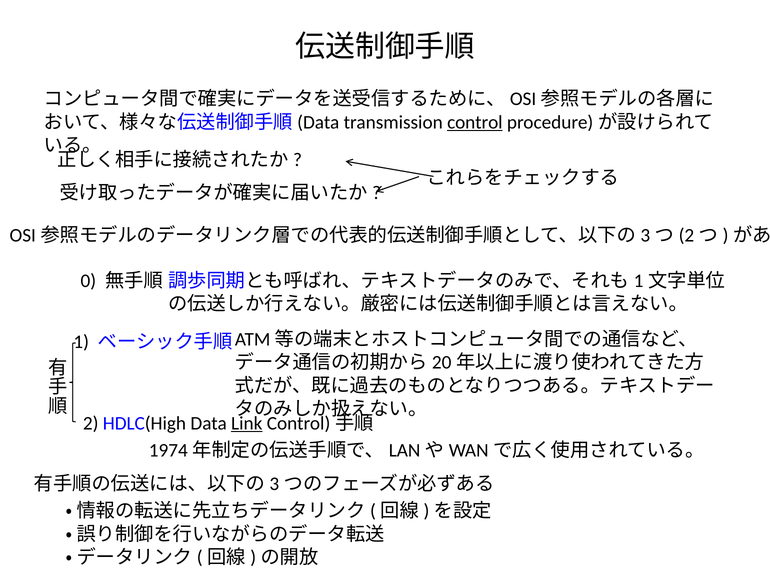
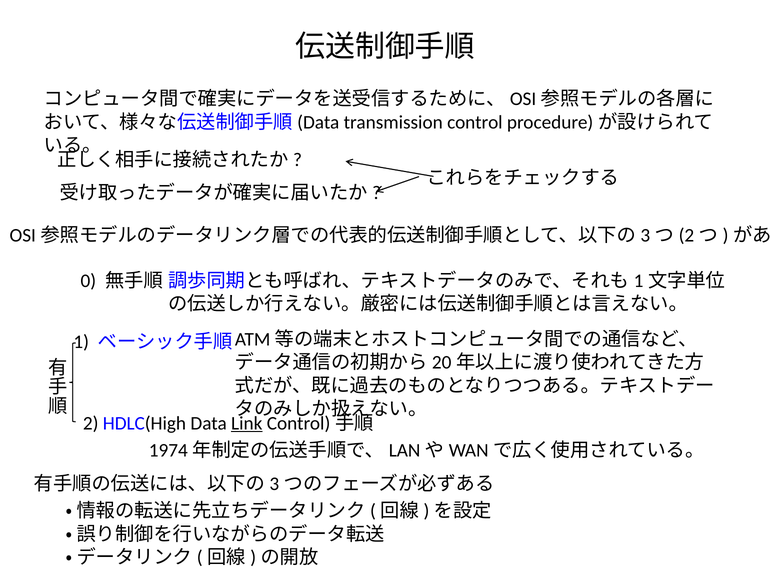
control underline: present -> none (475, 122)
